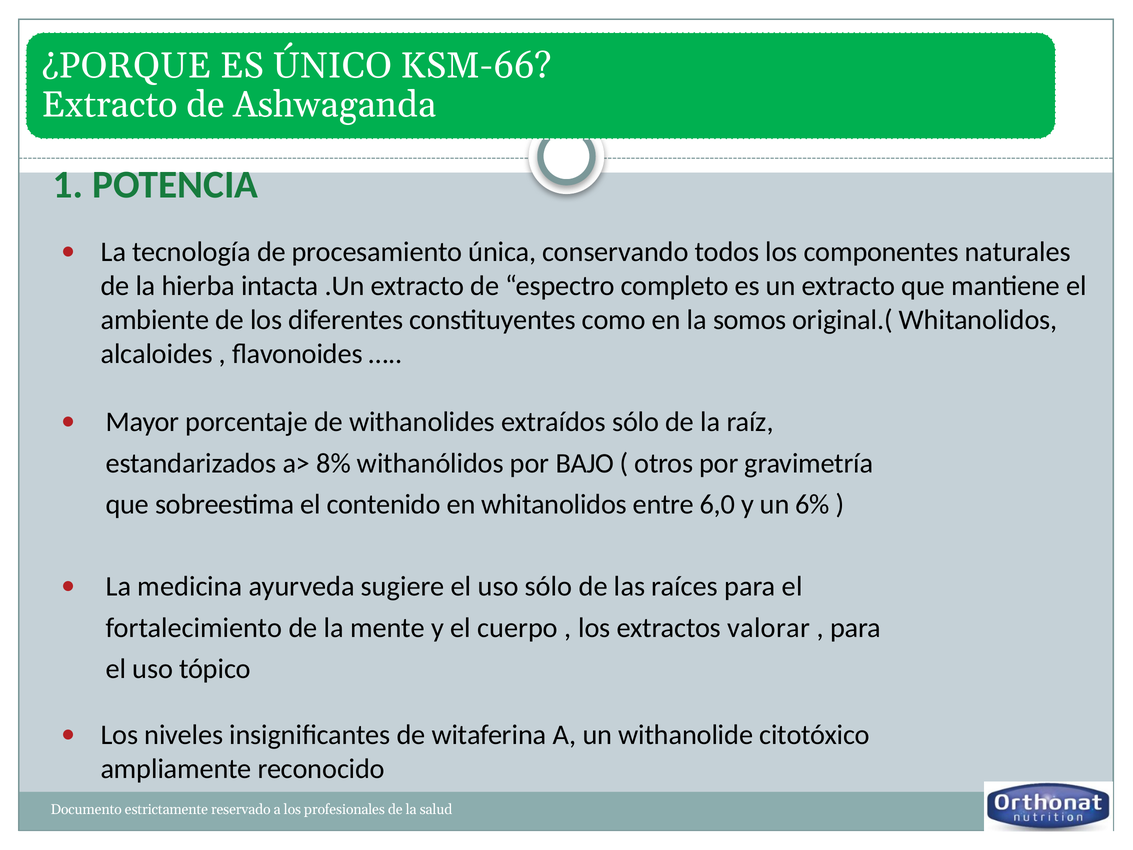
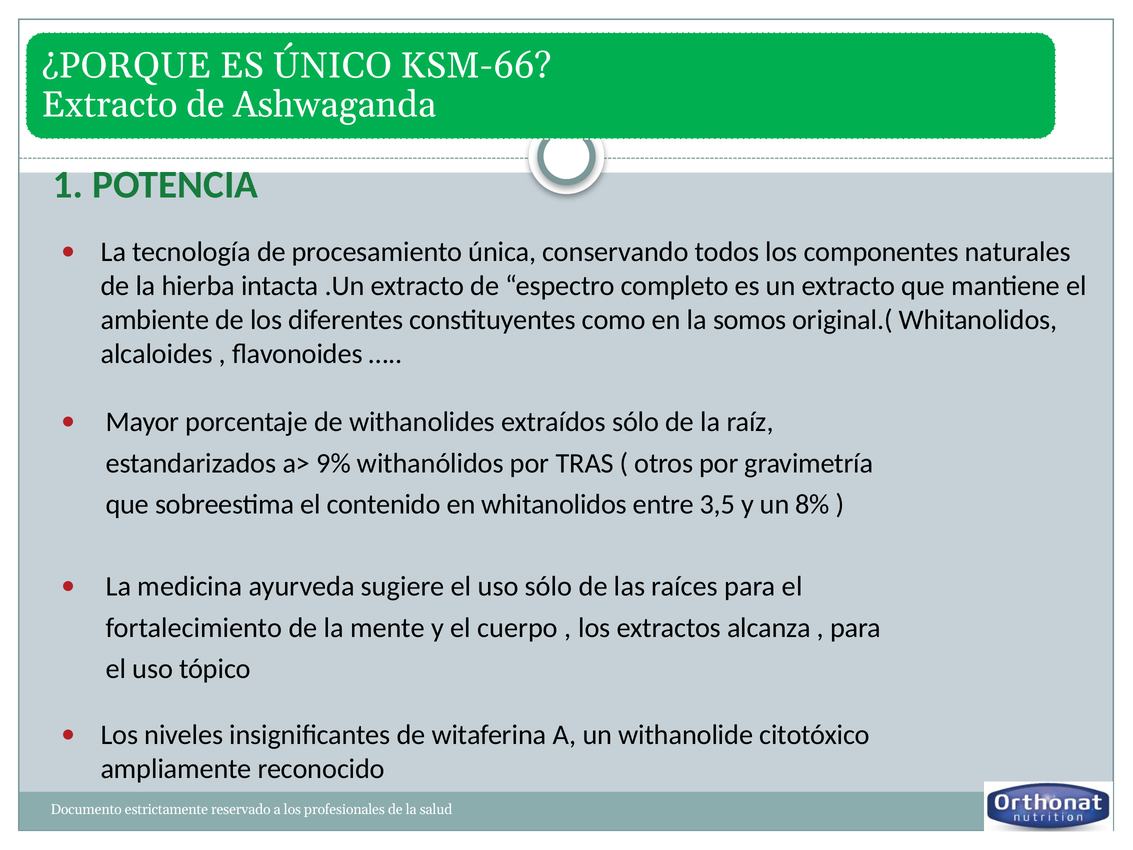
8%: 8% -> 9% (334, 463)
BAJO: BAJO -> TRAS (585, 463)
6,0: 6,0 -> 3,5 (718, 504)
6%: 6% -> 8% (812, 504)
valorar: valorar -> alcanza (769, 628)
